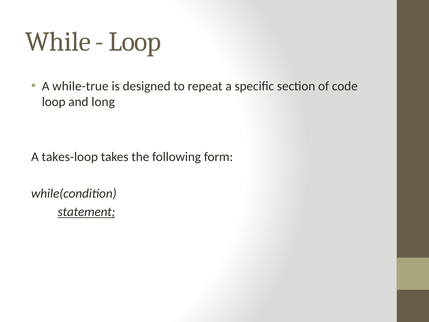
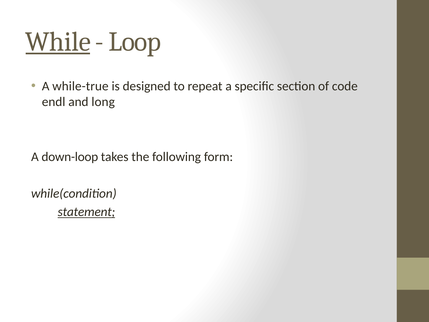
While underline: none -> present (58, 42)
loop: loop -> endl (54, 102)
takes-loop: takes-loop -> down-loop (70, 157)
